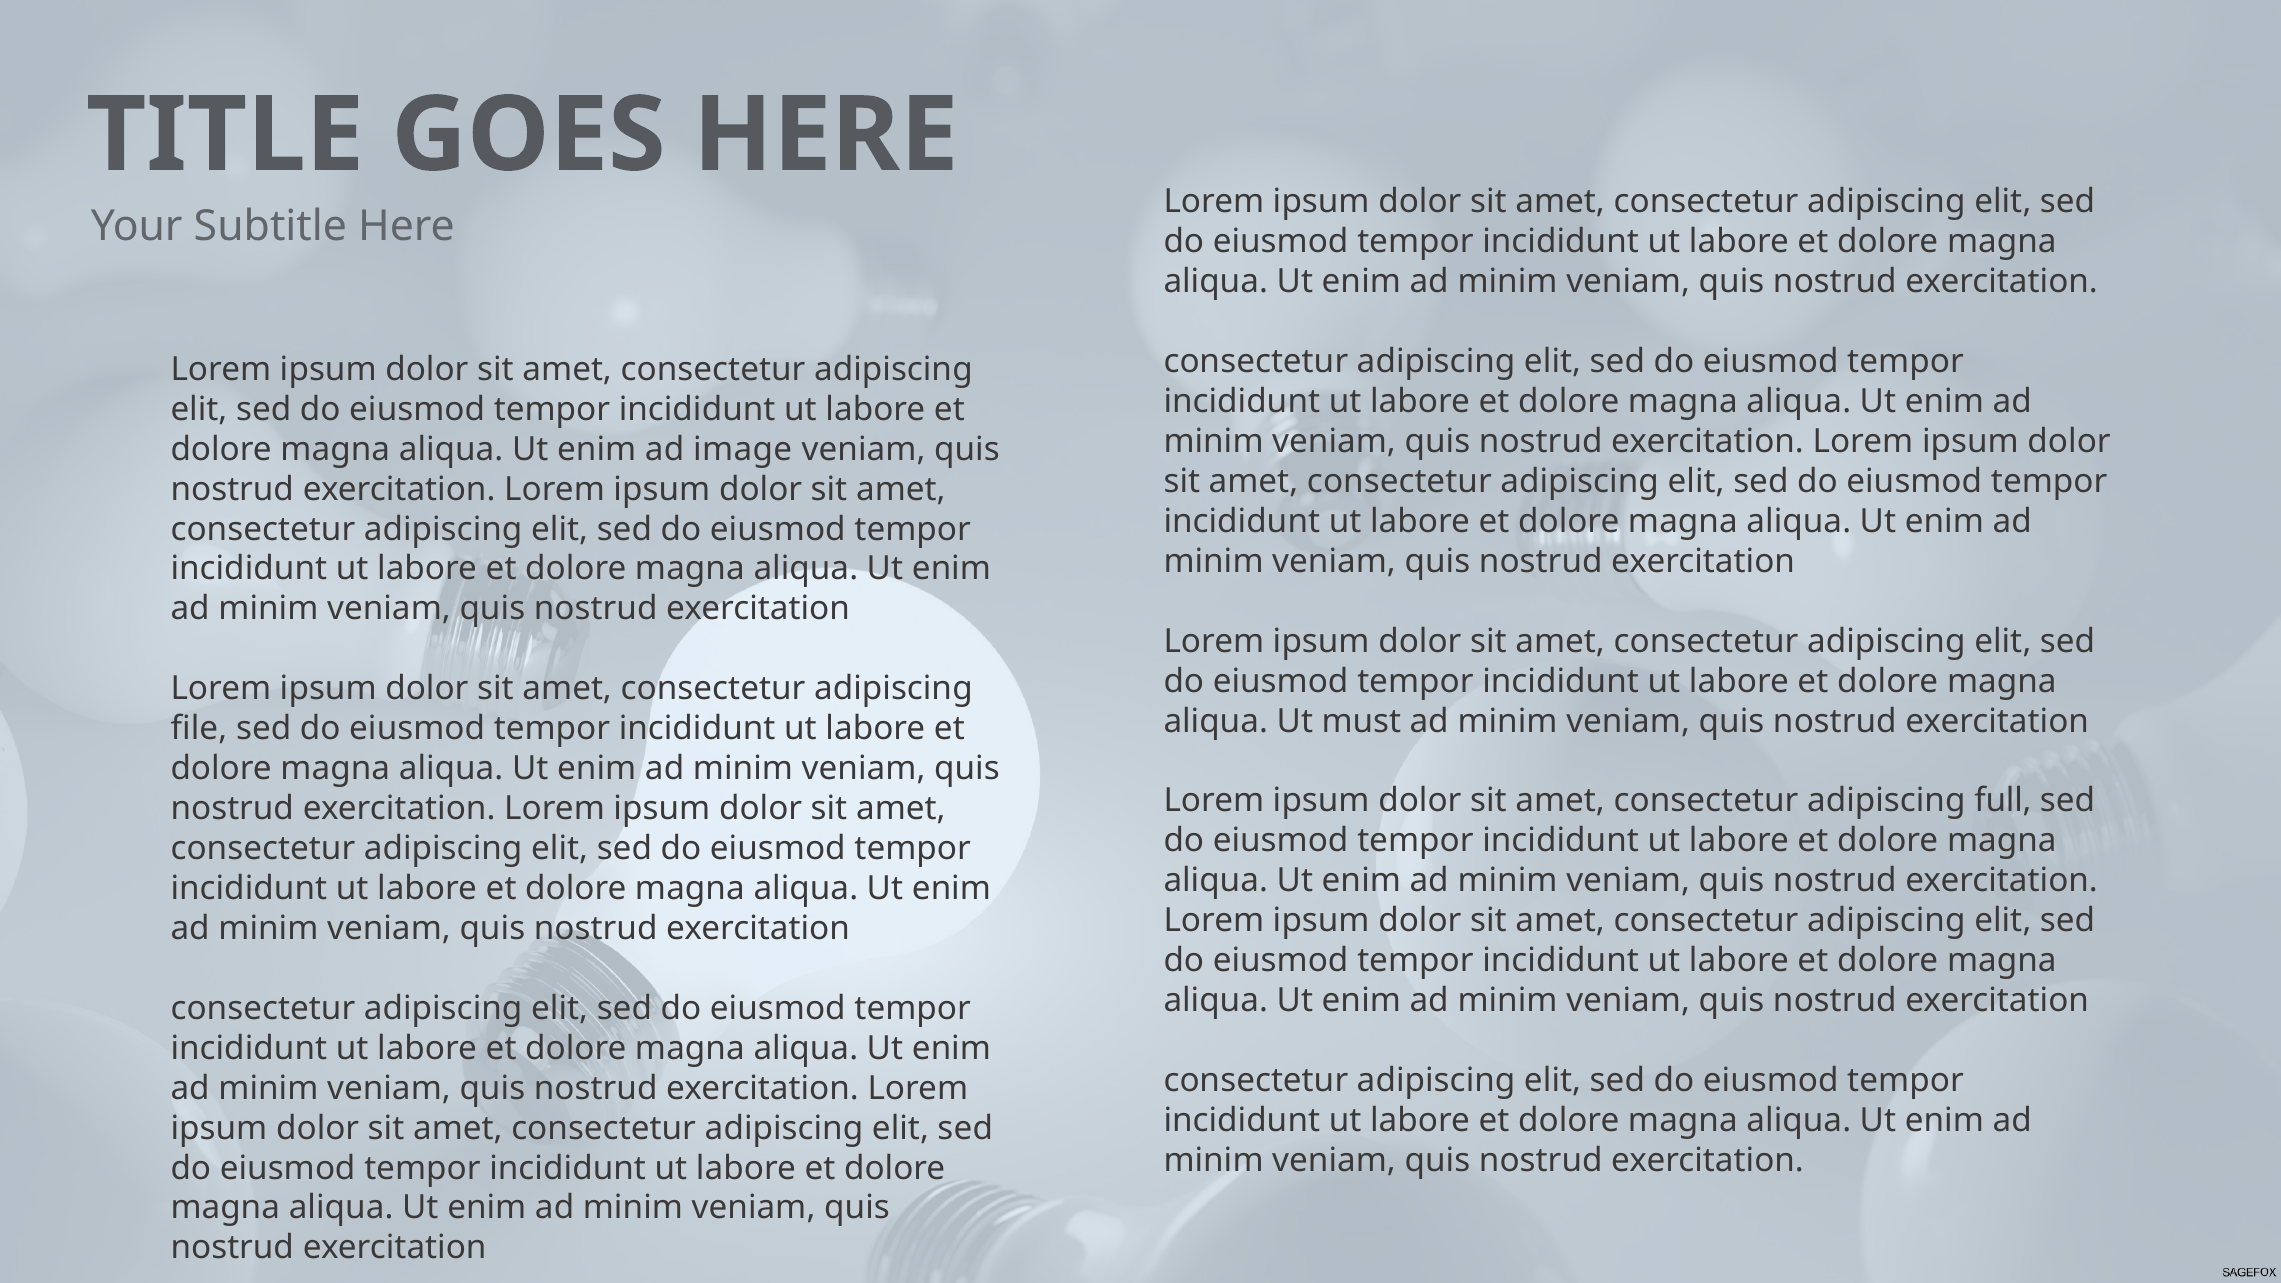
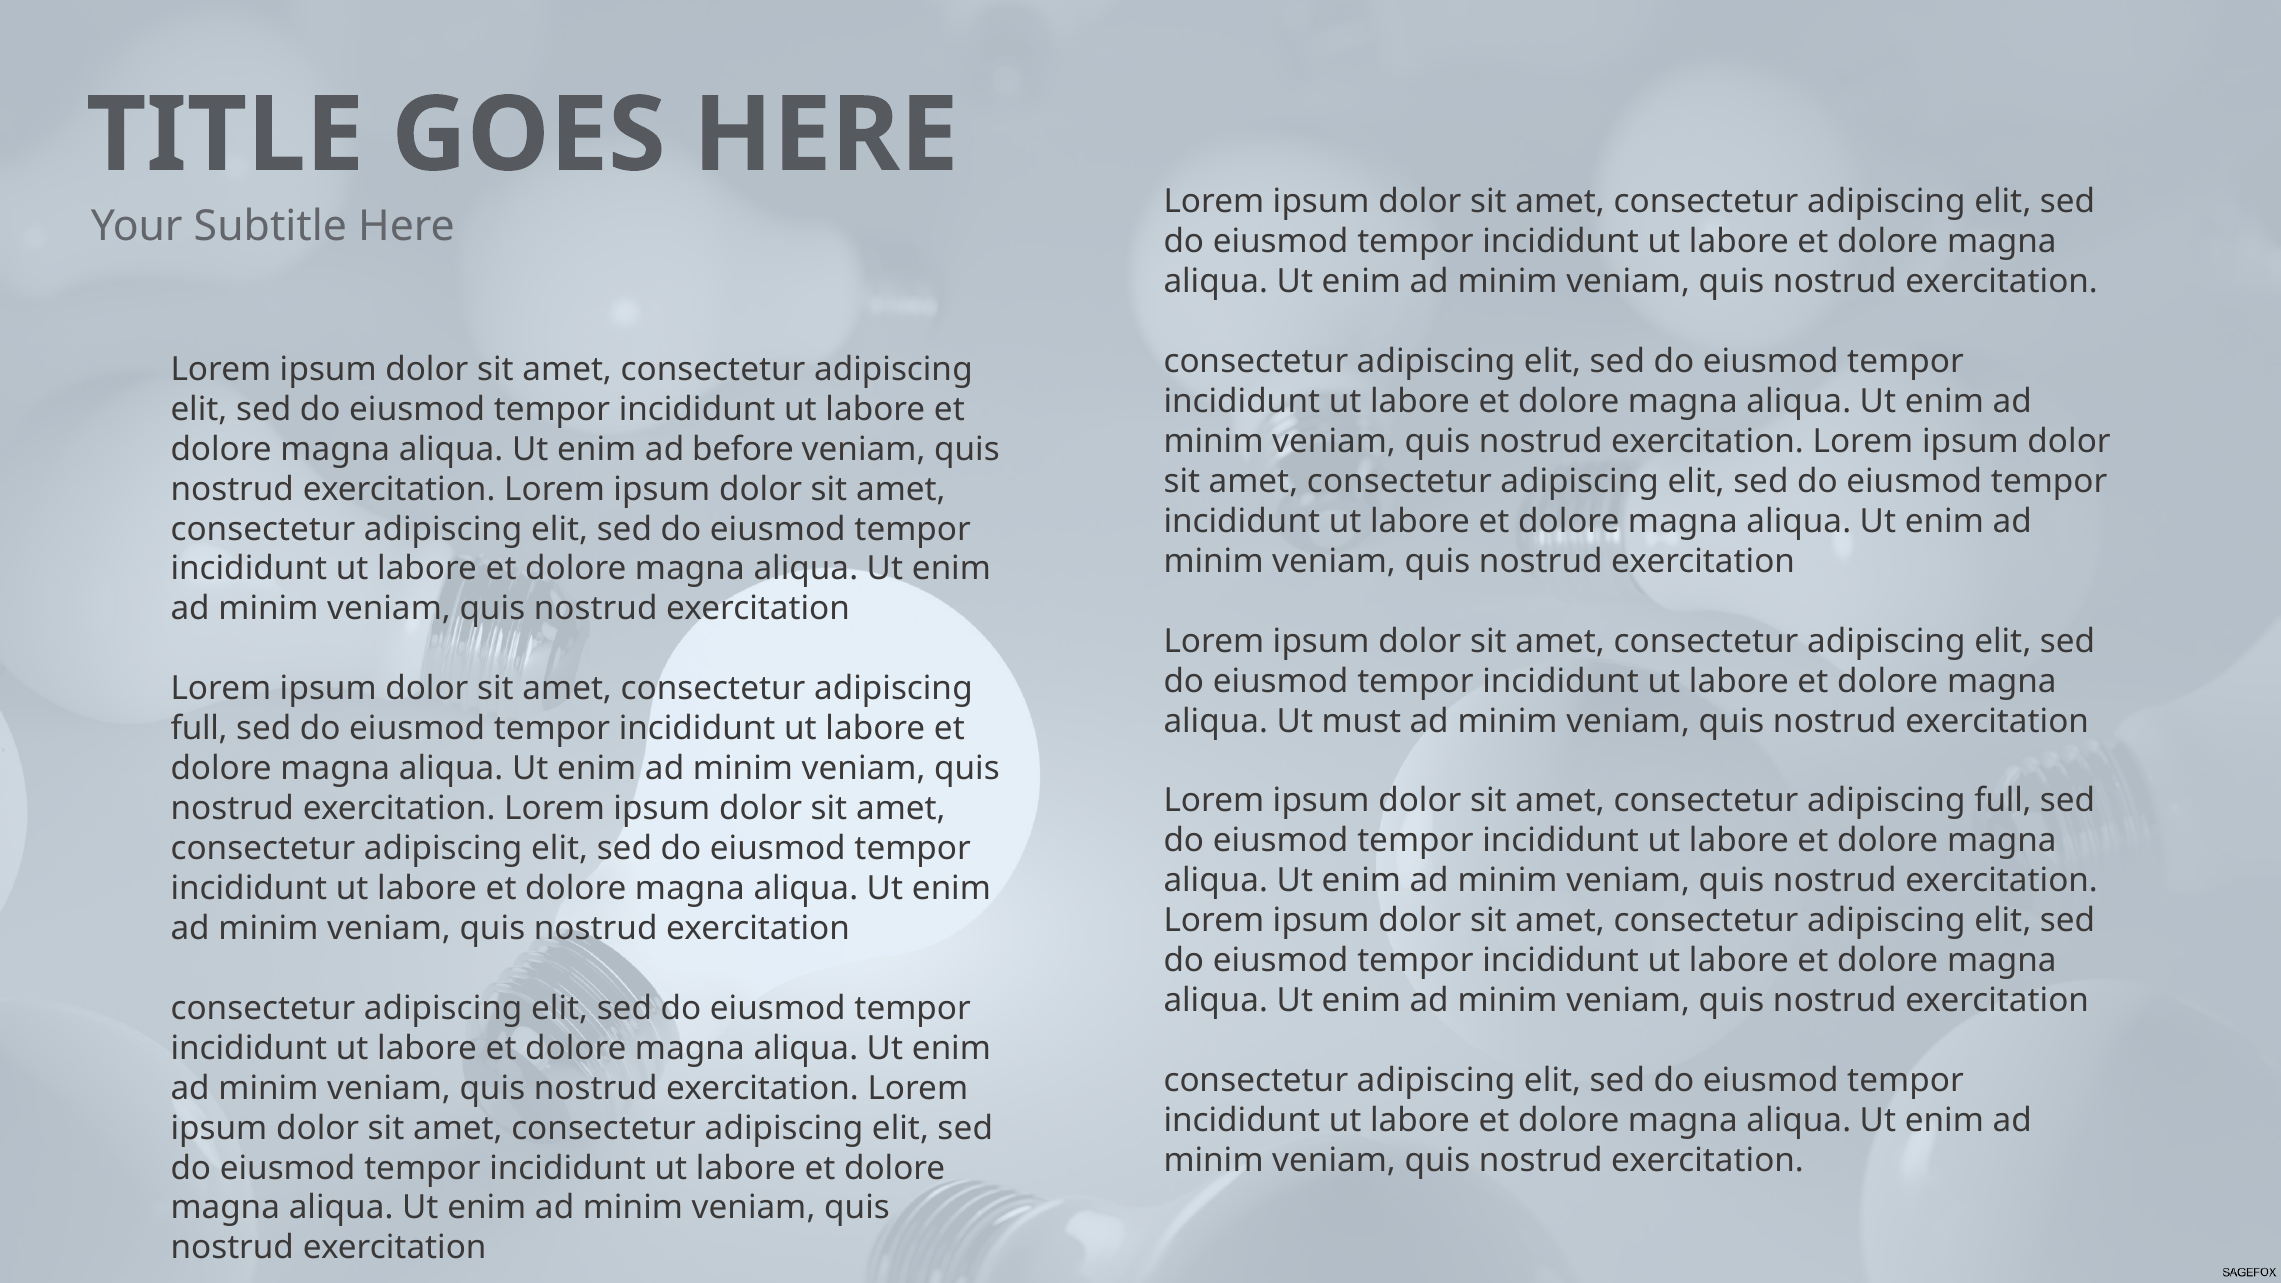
image: image -> before (743, 449)
file: file -> full (199, 729)
